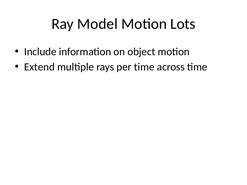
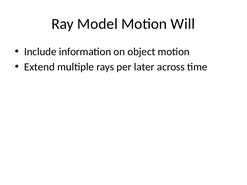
Lots: Lots -> Will (183, 24)
per time: time -> later (144, 67)
